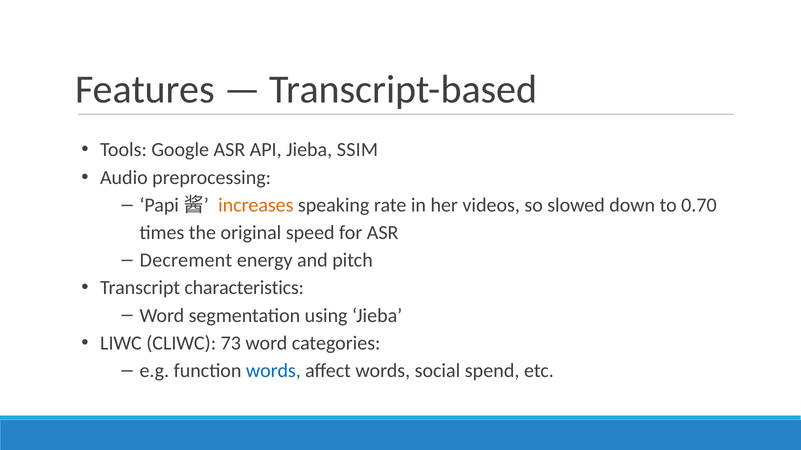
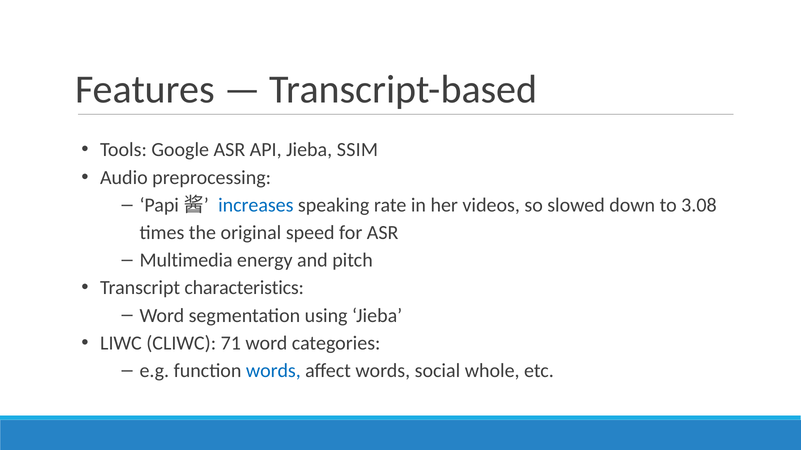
increases colour: orange -> blue (256, 205)
0.70: 0.70 -> 3.08 (699, 205)
Decrement: Decrement -> Multimedia (186, 261)
73: 73 -> 71 (231, 343)
spend: spend -> whole (492, 371)
